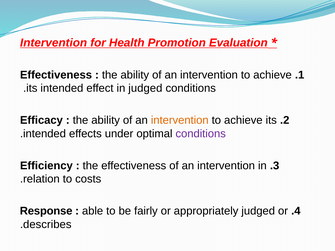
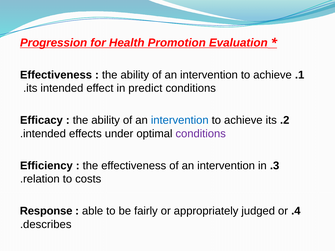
Intervention: Intervention -> Progression (54, 43)
in judged: judged -> predict (145, 88)
intervention colour: orange -> blue (180, 120)
